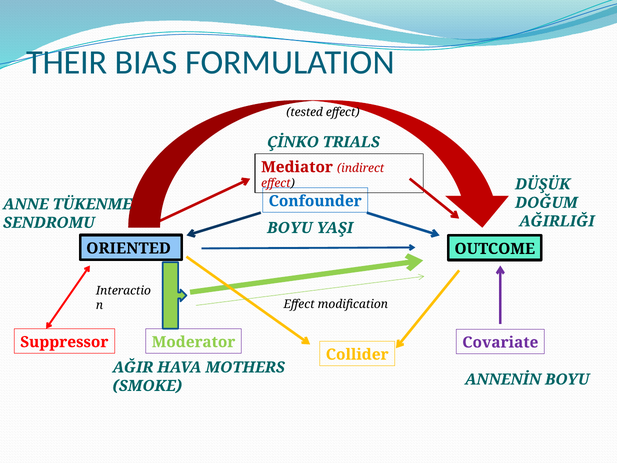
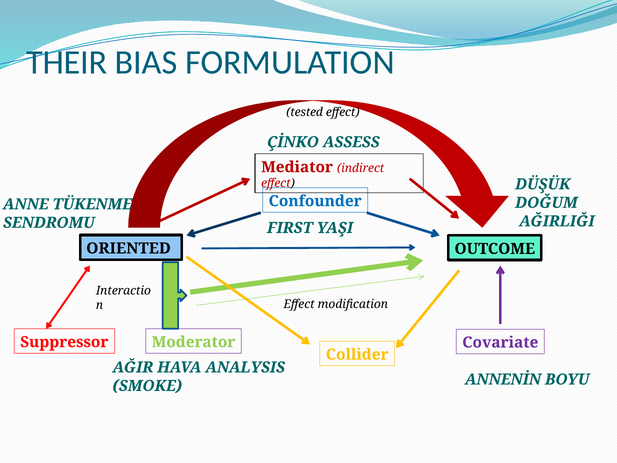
TRIALS: TRIALS -> ASSESS (351, 142)
BOYU: BOYU -> FIRST (290, 228)
MOTHERS: MOTHERS -> ANALYSIS (245, 367)
